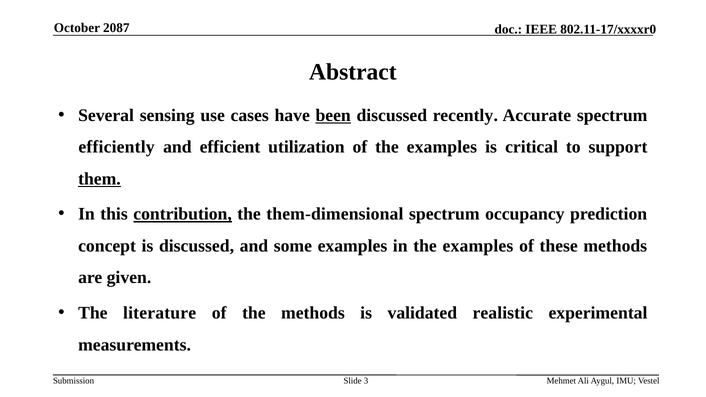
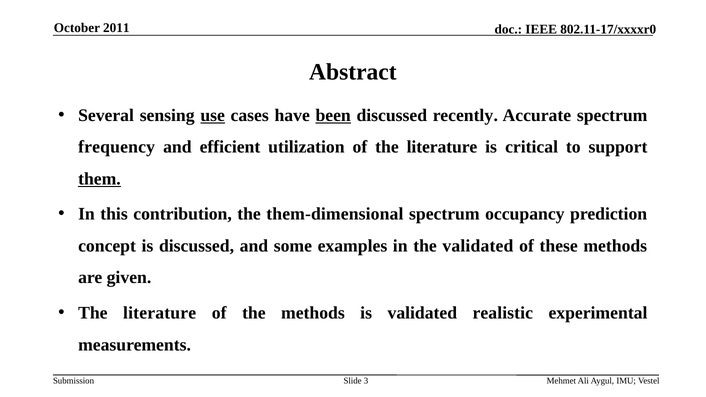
2087: 2087 -> 2011 (116, 28)
use underline: none -> present (213, 115)
efficiently: efficiently -> frequency (117, 147)
of the examples: examples -> literature (442, 147)
contribution underline: present -> none (183, 214)
in the examples: examples -> validated (478, 246)
